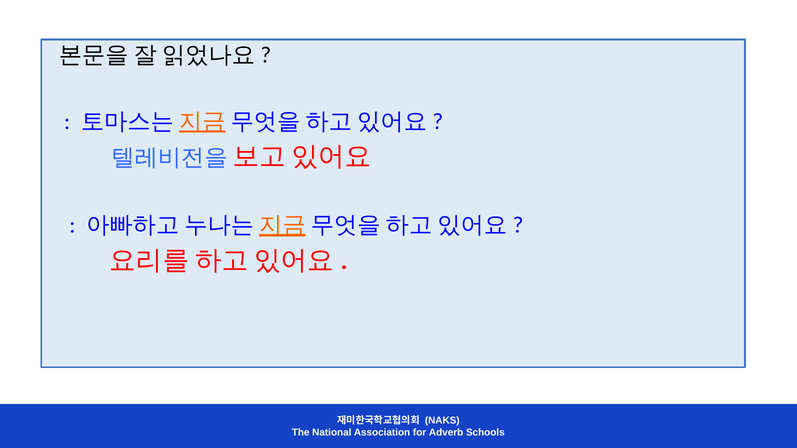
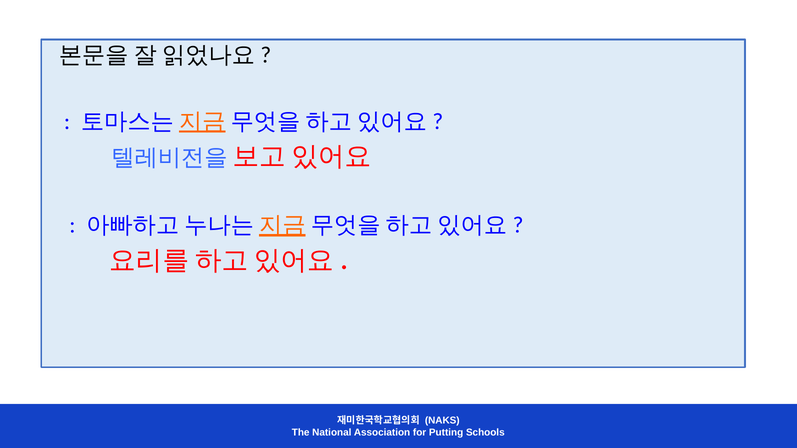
Adverb: Adverb -> Putting (446, 433)
